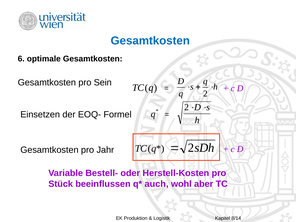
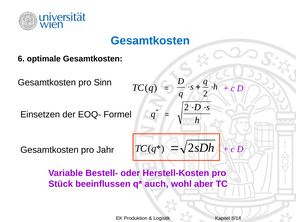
Sein: Sein -> Sinn (103, 83)
